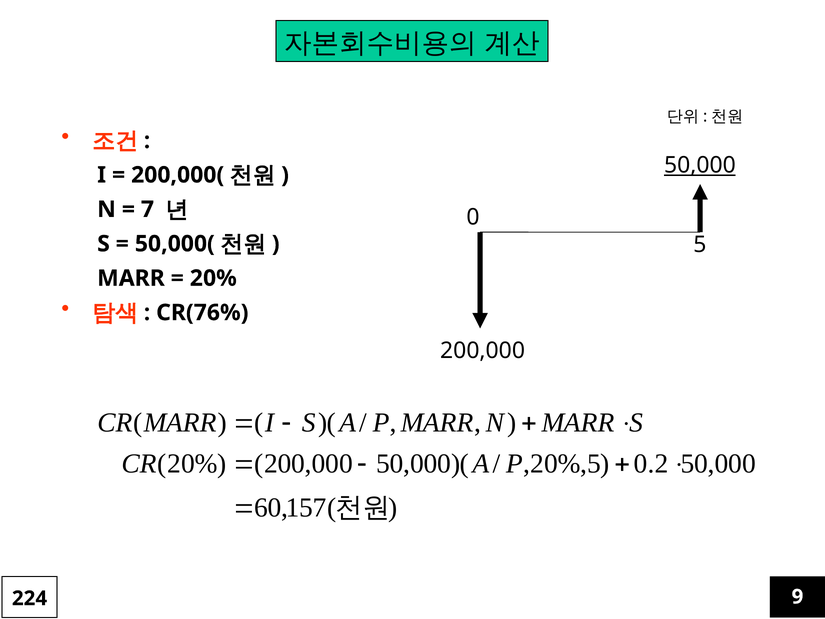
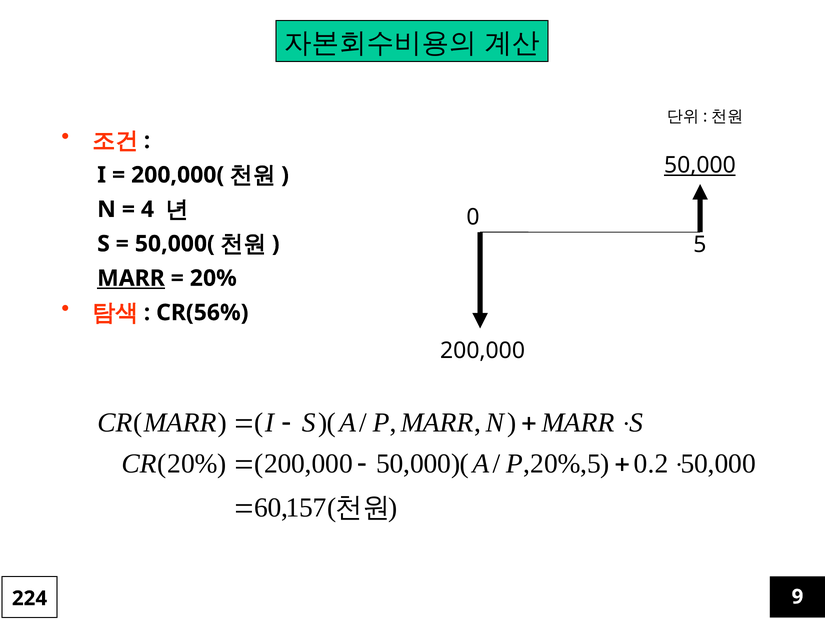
7: 7 -> 4 (147, 209)
MARR underline: none -> present (131, 278)
CR(76%: CR(76% -> CR(56% (202, 312)
